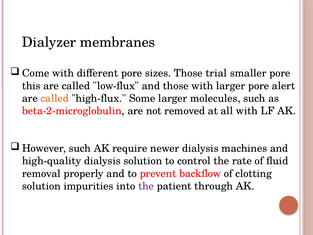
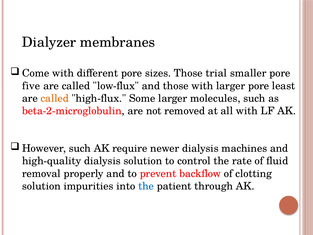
this: this -> five (31, 86)
alert: alert -> least (284, 86)
the colour: purple -> blue (146, 186)
